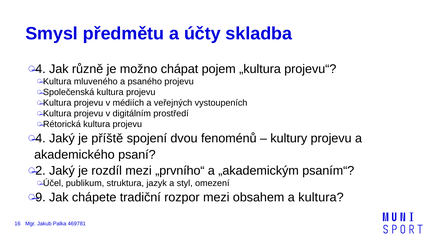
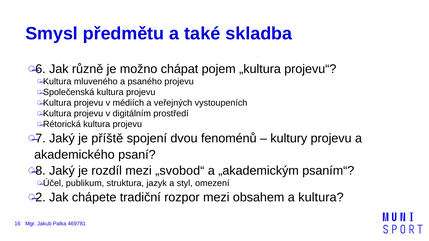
účty: účty -> také (202, 34)
4: 4 -> 6 (40, 69)
4: 4 -> 7 (40, 139)
2: 2 -> 8 (40, 171)
„prvního“: „prvního“ -> „svobod“ (180, 171)
9: 9 -> 2 (40, 198)
